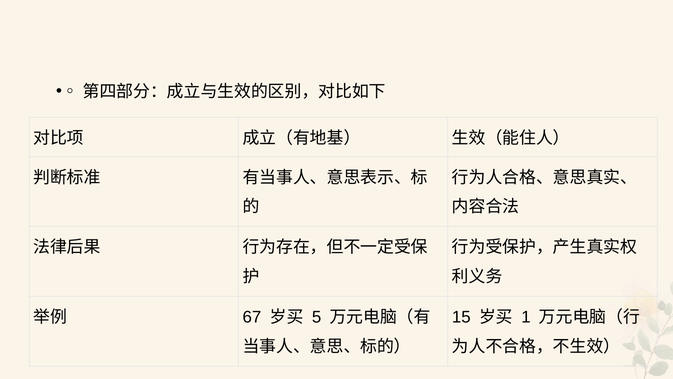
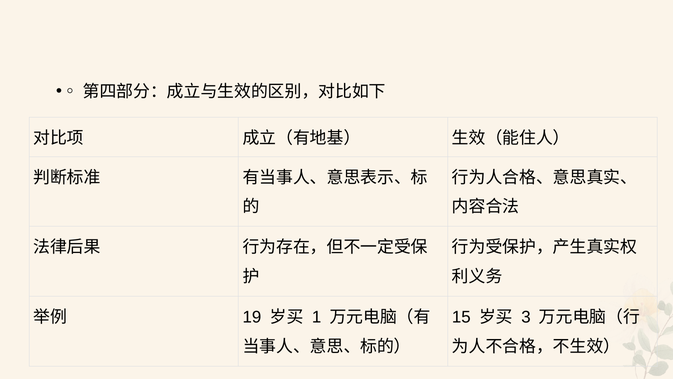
1: 1 -> 3 (526, 317)
67: 67 -> 19 (252, 317)
5: 5 -> 1 (317, 317)
